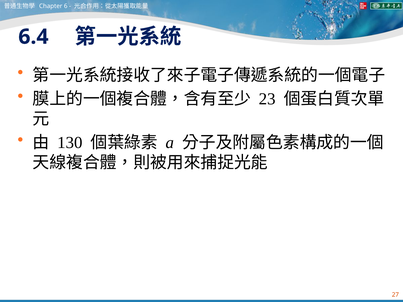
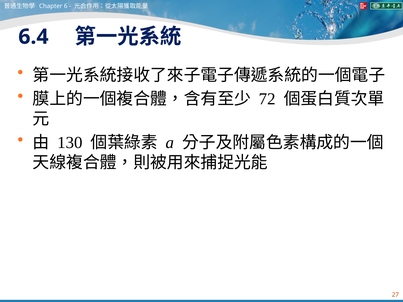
23: 23 -> 72 (267, 99)
